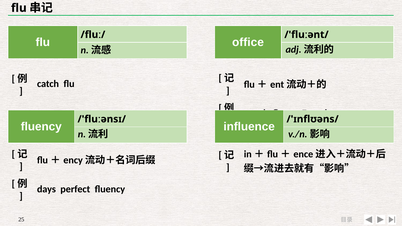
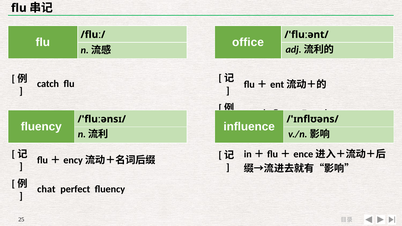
days: days -> chat (46, 189)
